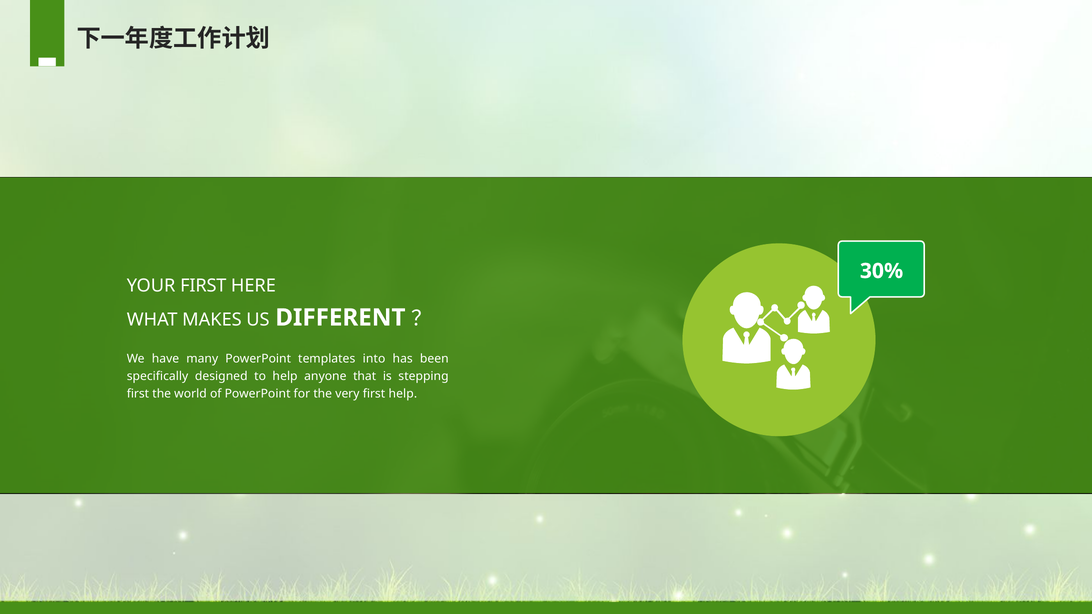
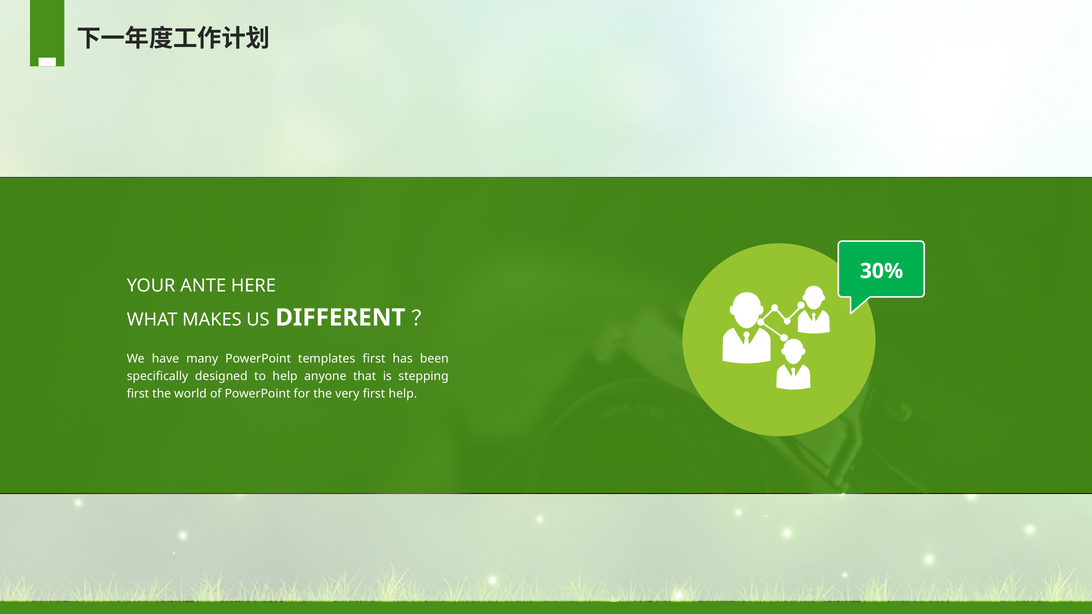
YOUR FIRST: FIRST -> ANTE (203, 286)
templates into: into -> first (374, 359)
